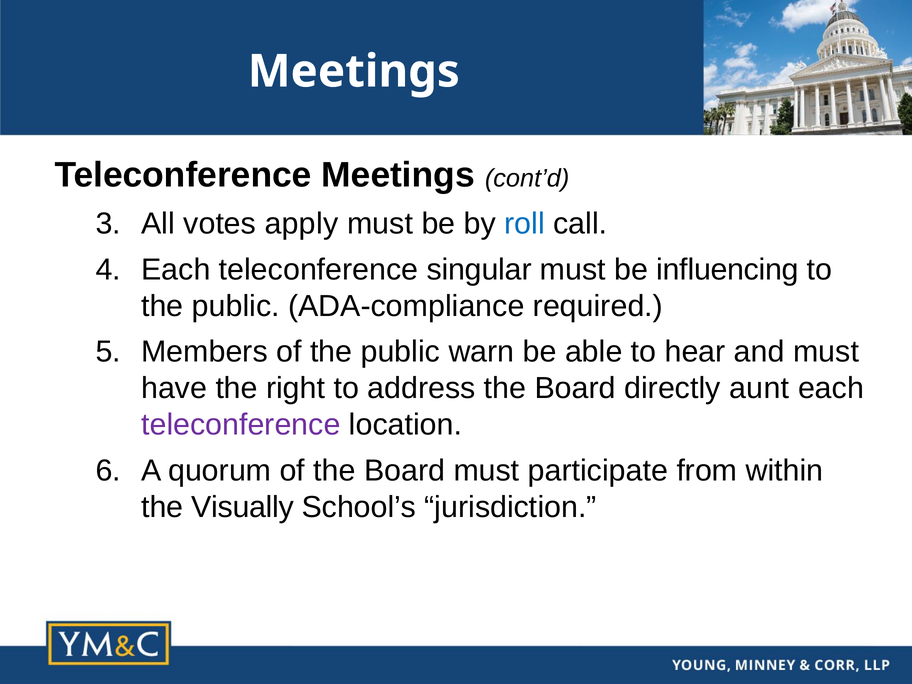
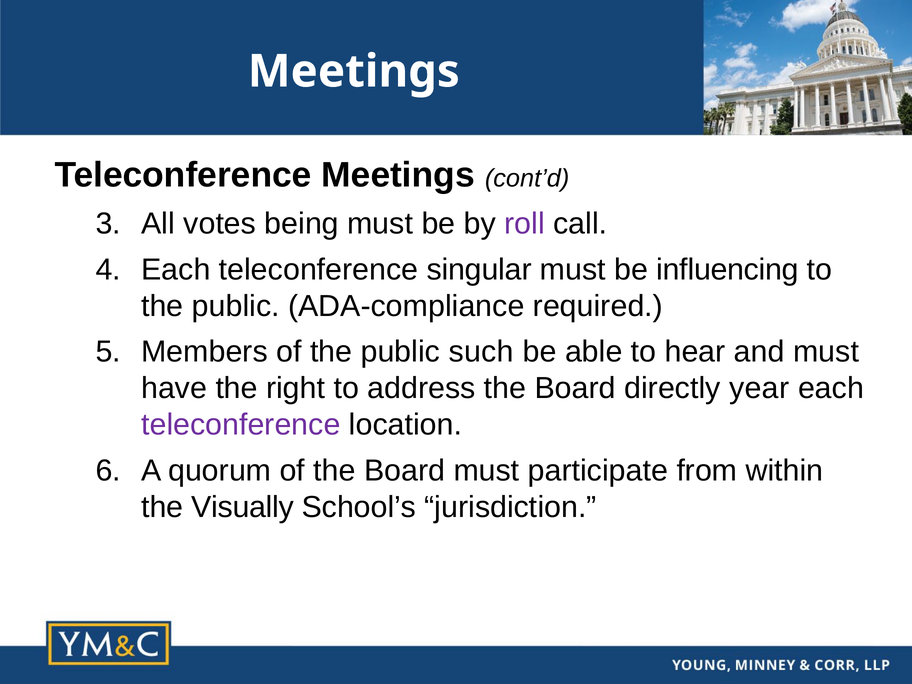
apply: apply -> being (302, 223)
roll colour: blue -> purple (525, 223)
warn: warn -> such (481, 352)
aunt: aunt -> year (759, 388)
